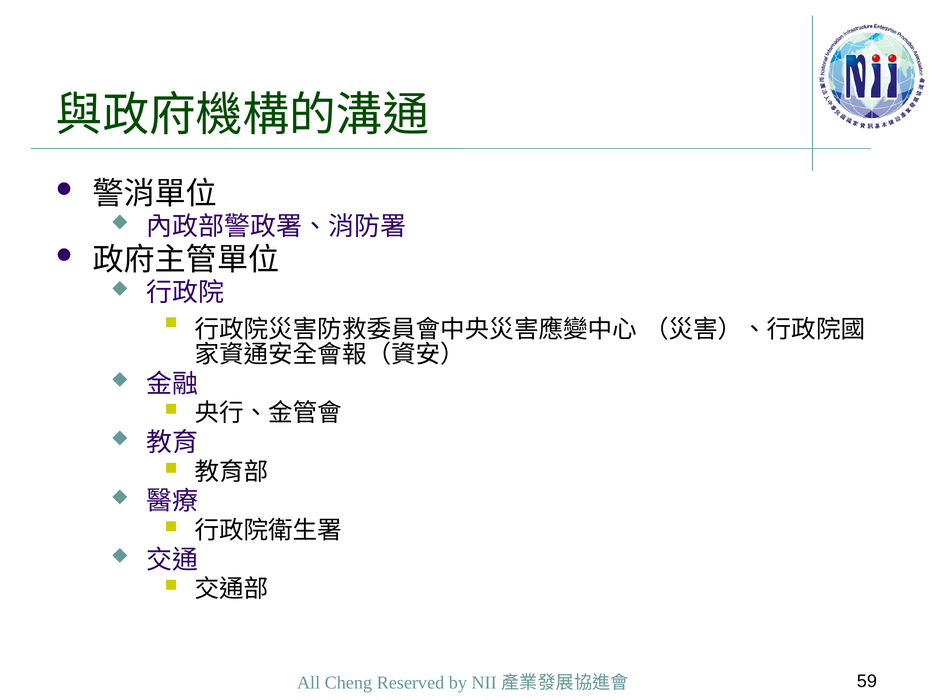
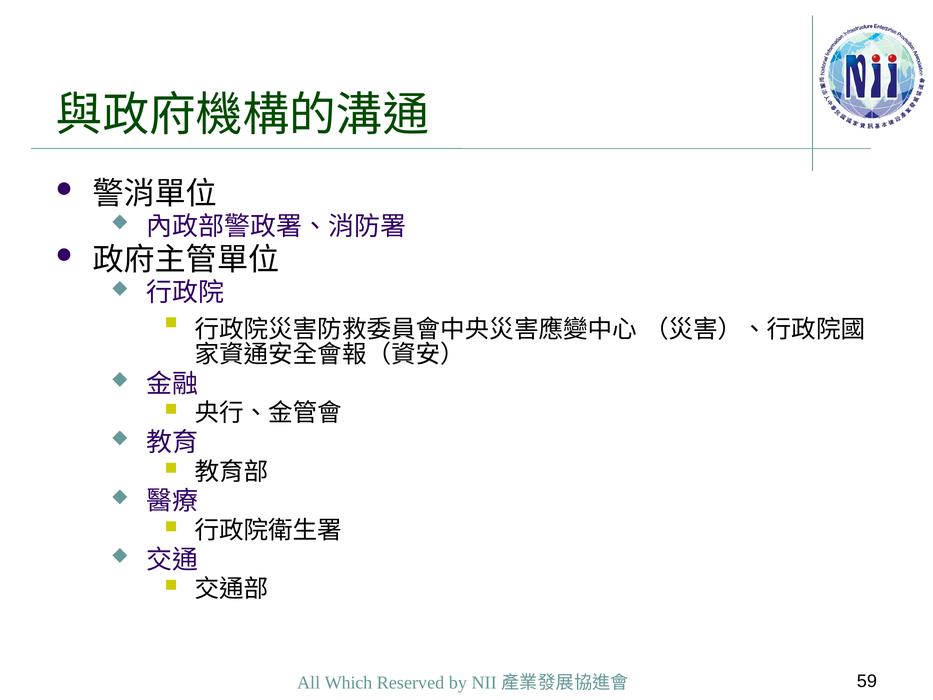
Cheng: Cheng -> Which (348, 683)
